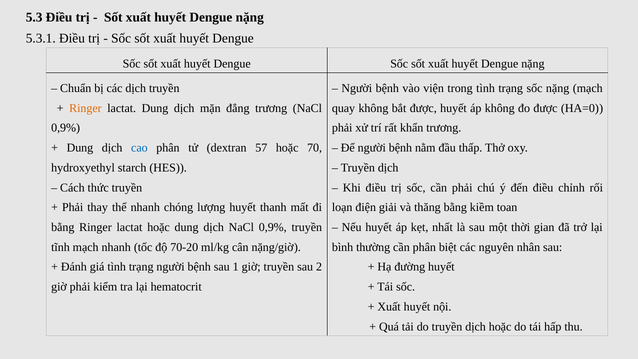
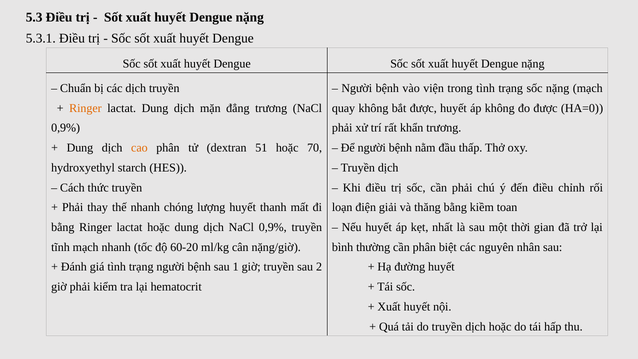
cao colour: blue -> orange (139, 148)
57: 57 -> 51 (261, 148)
70-20: 70-20 -> 60-20 (184, 247)
